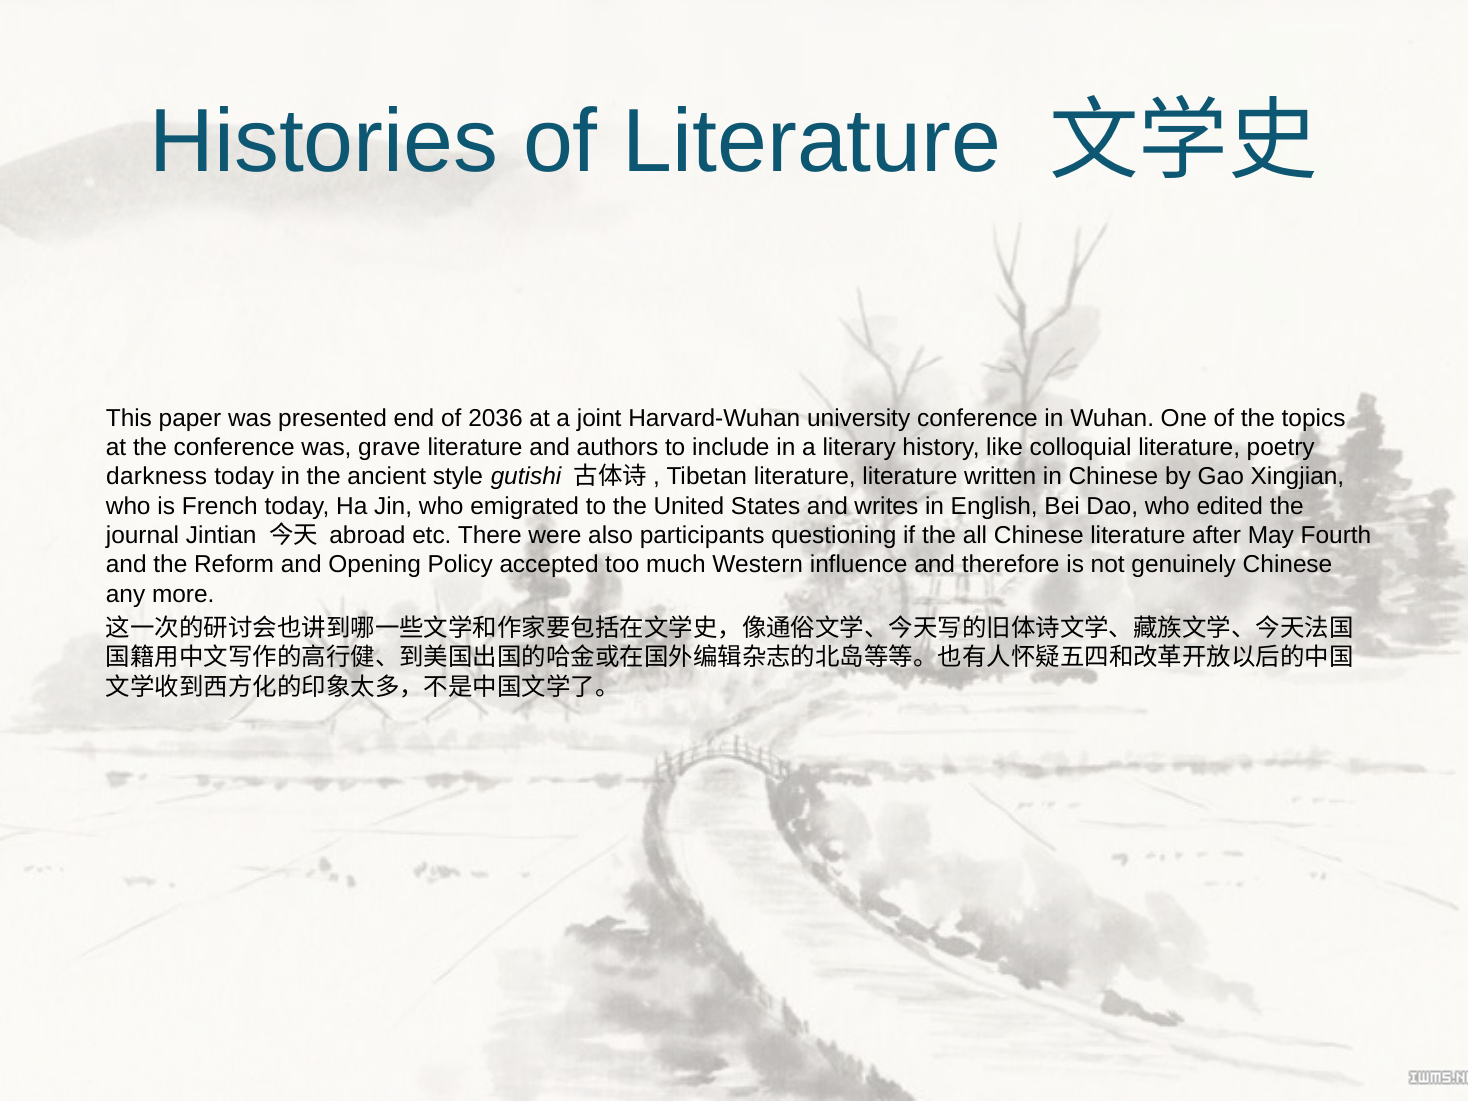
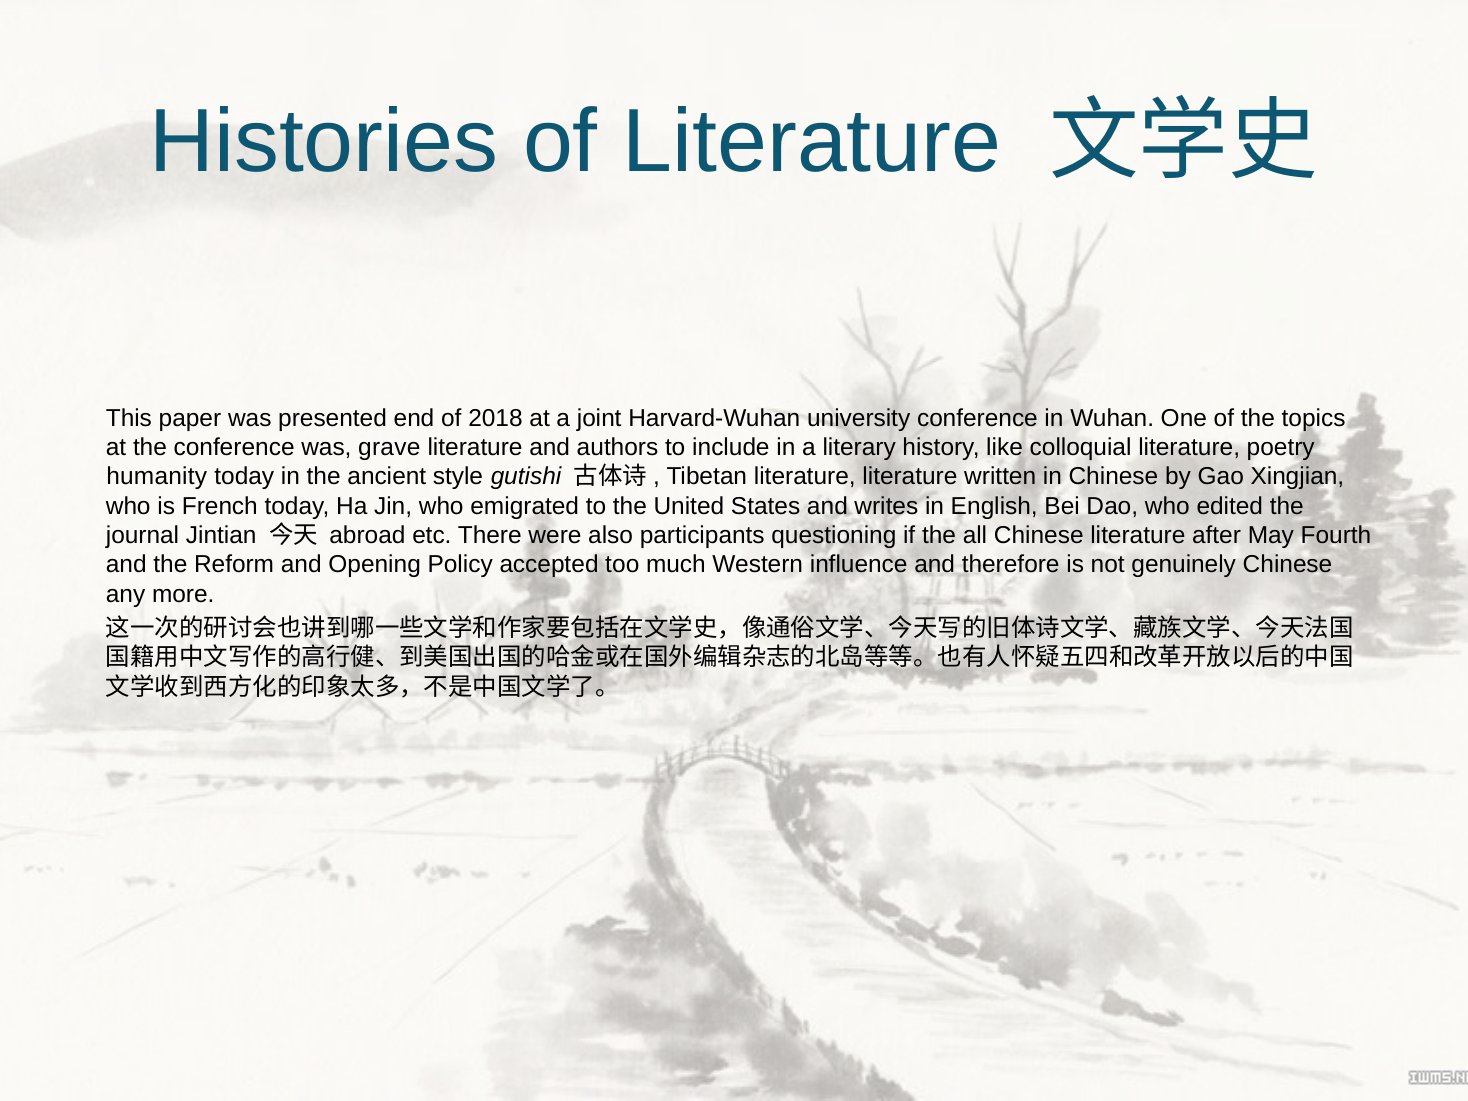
2036: 2036 -> 2018 (495, 418)
darkness: darkness -> humanity (157, 477)
